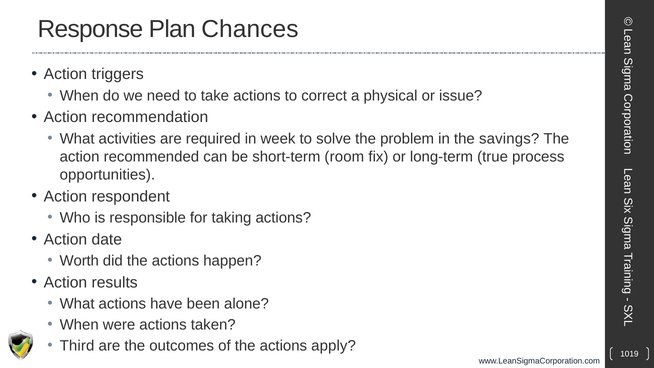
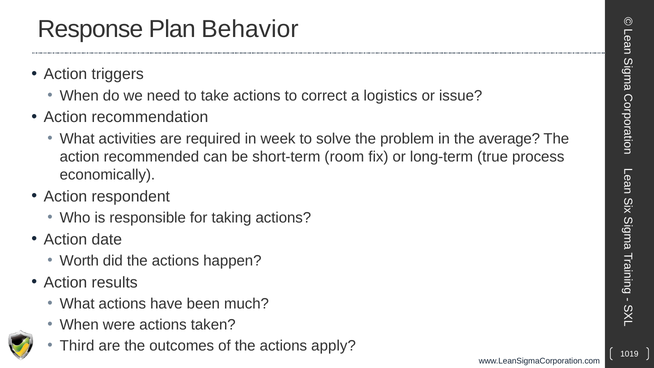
Chances: Chances -> Behavior (250, 29)
physical: physical -> logistics (390, 96)
savings: savings -> average (509, 139)
opportunities: opportunities -> economically (107, 175)
alone: alone -> much (247, 304)
